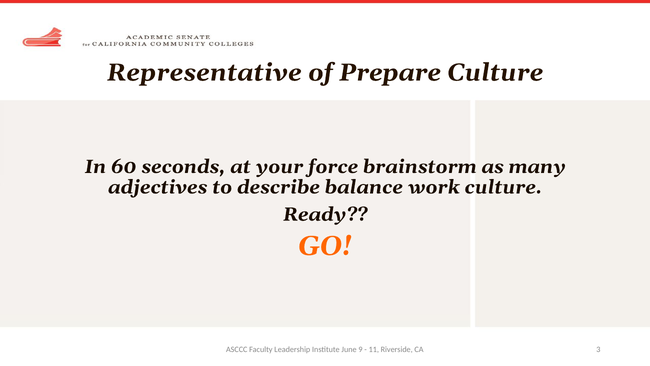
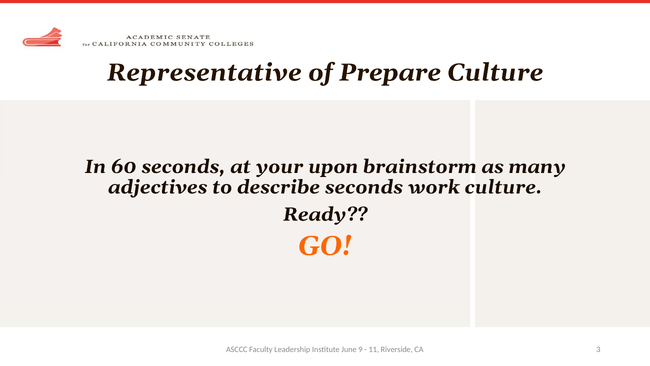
force: force -> upon (333, 167)
describe balance: balance -> seconds (364, 187)
